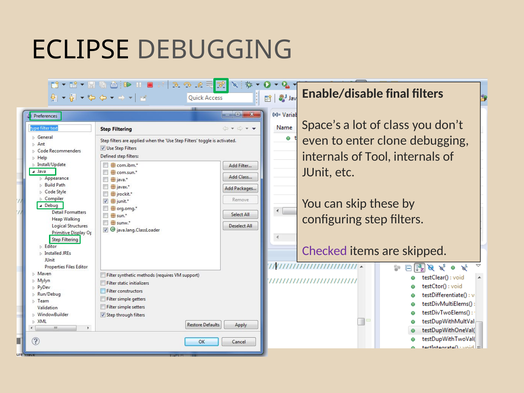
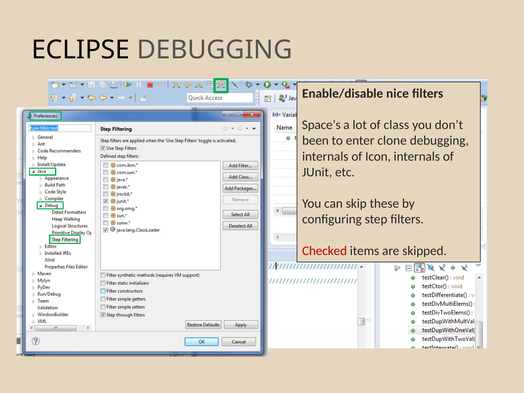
final: final -> nice (398, 93)
even: even -> been (315, 141)
Tool: Tool -> Icon (378, 156)
Checked colour: purple -> red (325, 251)
